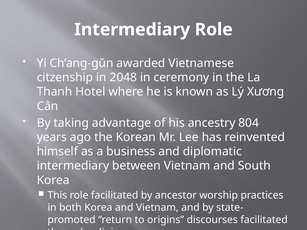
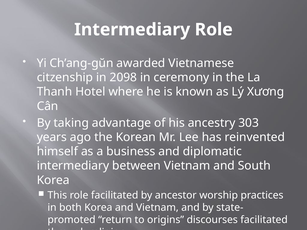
2048: 2048 -> 2098 (123, 78)
804: 804 -> 303 (249, 123)
